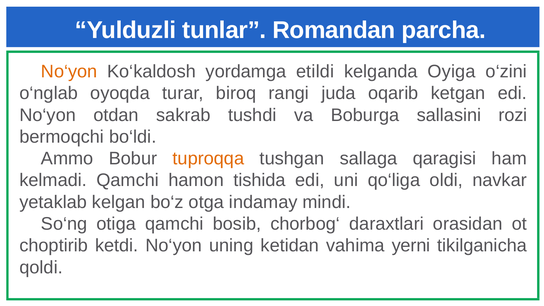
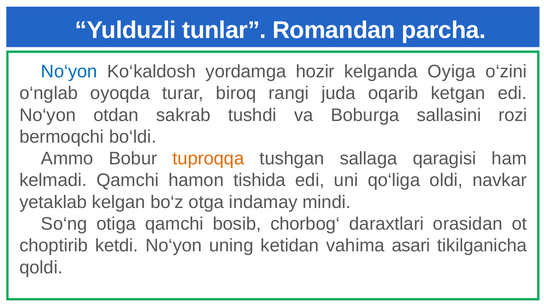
No‘yon colour: orange -> blue (69, 72)
etildi: etildi -> hozir (315, 72)
yerni: yerni -> asari (411, 246)
